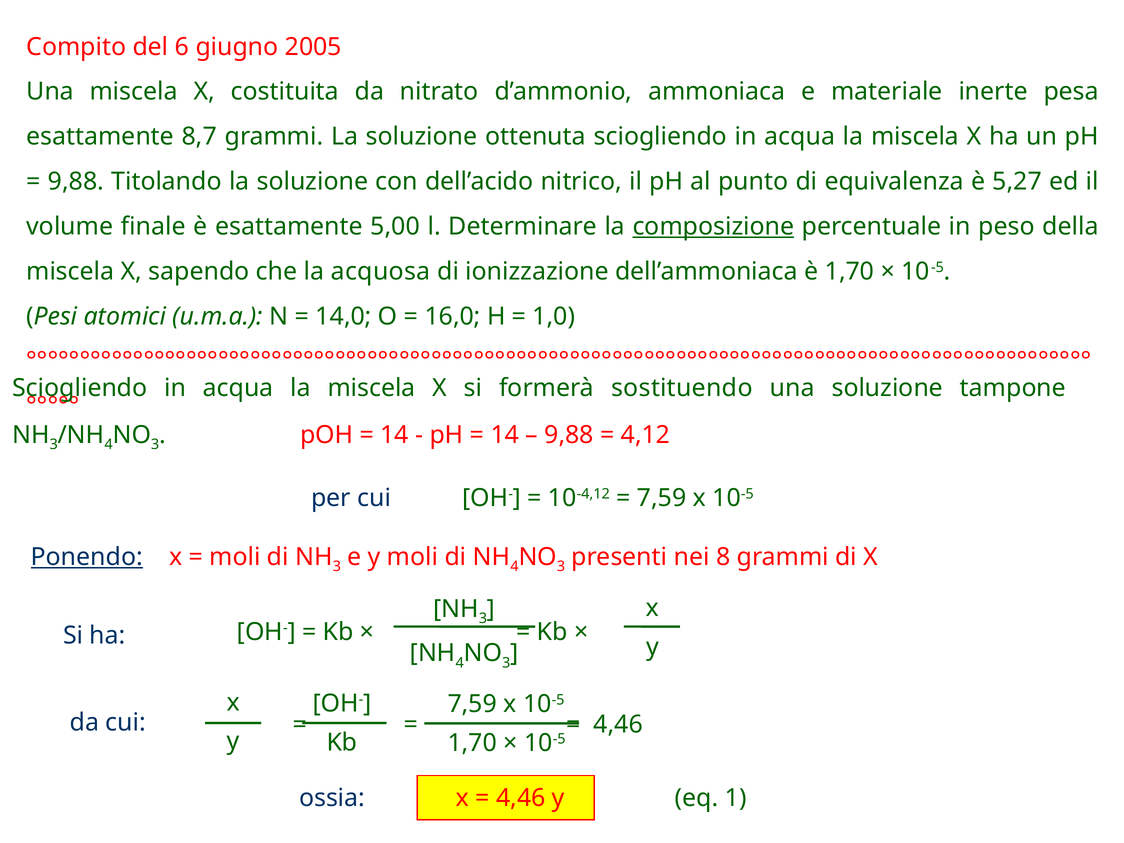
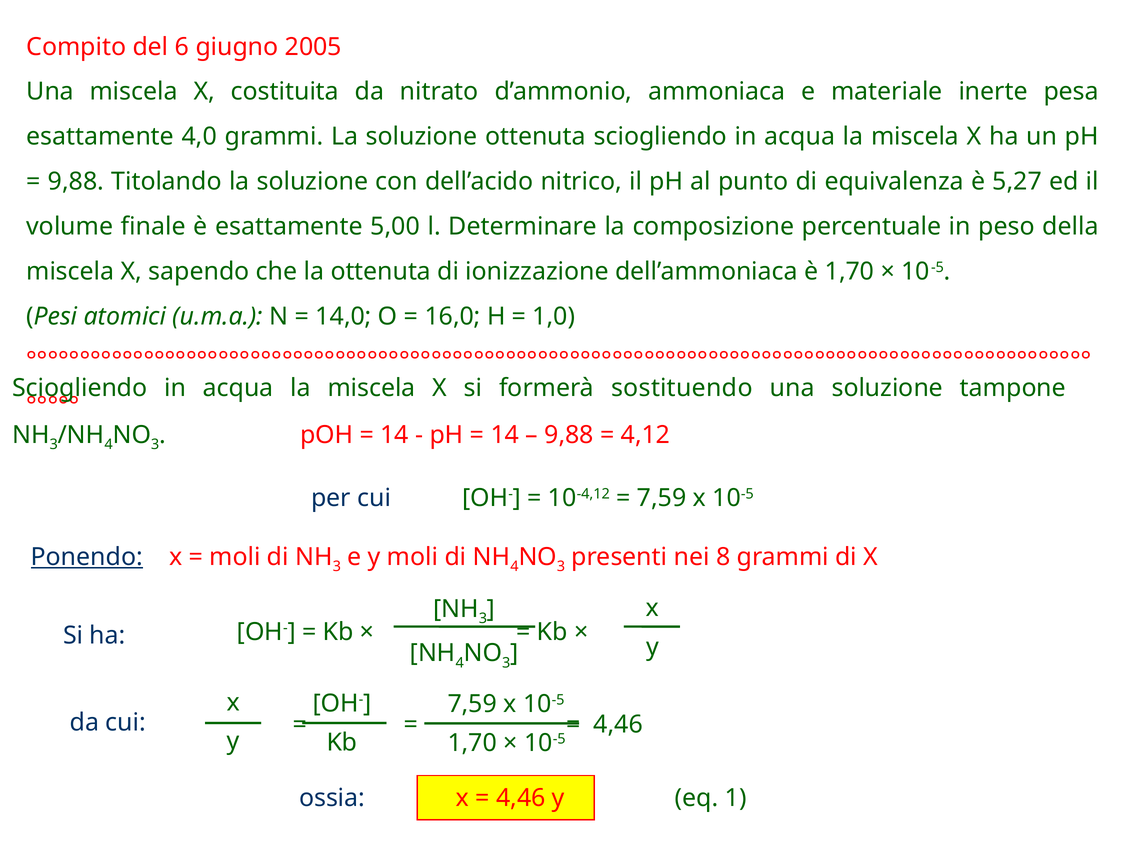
8,7: 8,7 -> 4,0 (199, 137)
composizione underline: present -> none (713, 226)
la acquosa: acquosa -> ottenuta (381, 271)
